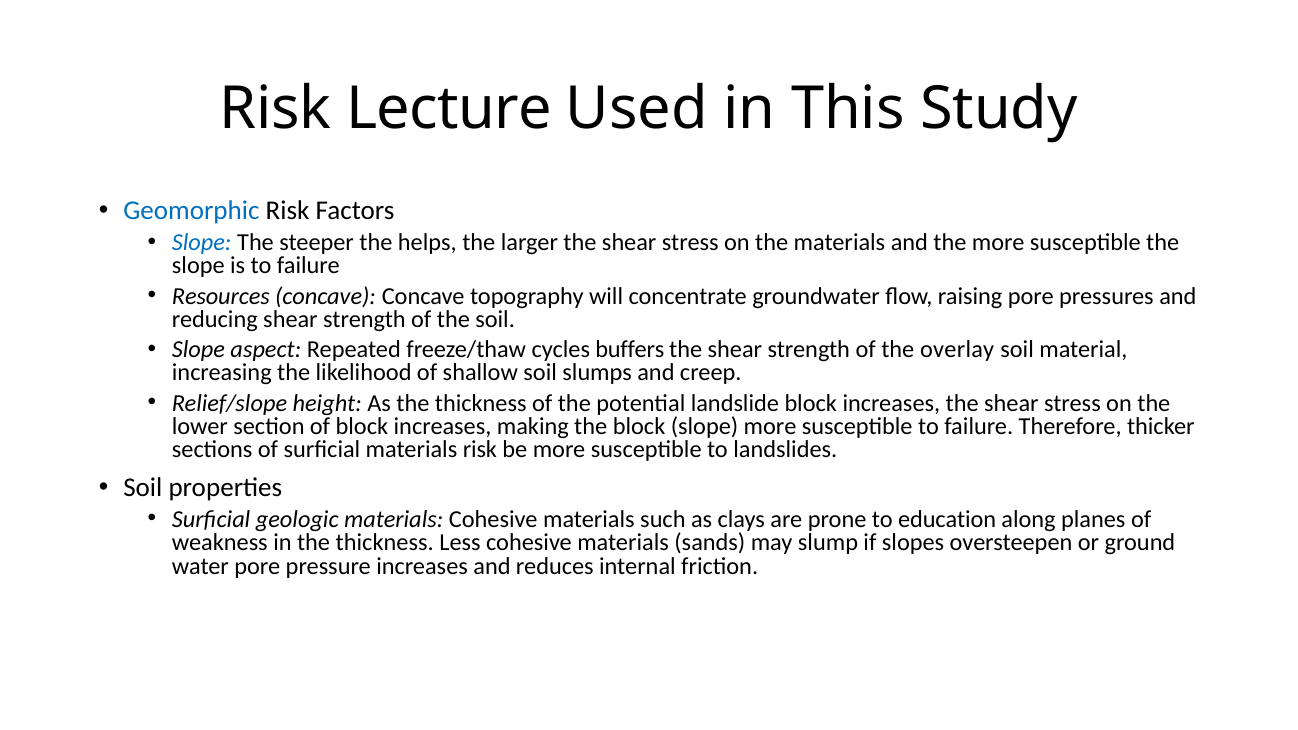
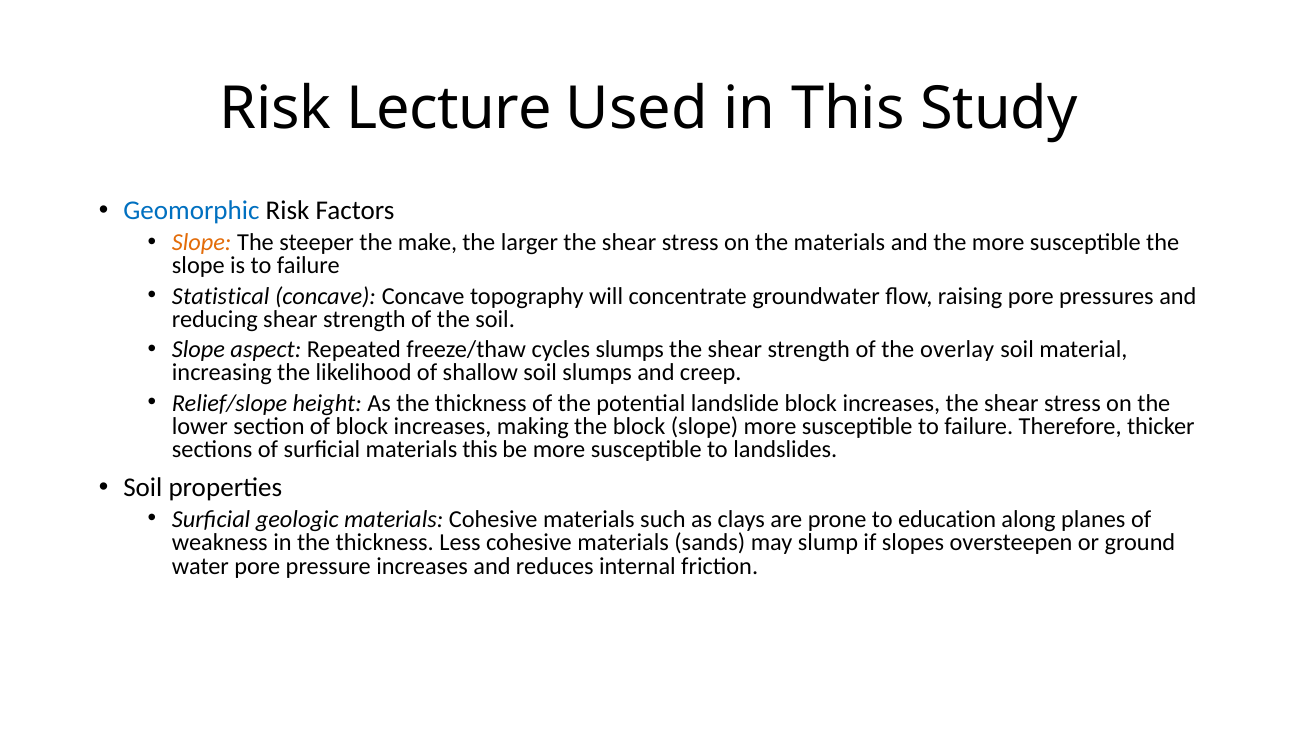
Slope colour: blue -> orange (202, 243)
helps: helps -> make (427, 243)
Resources: Resources -> Statistical (221, 296)
cycles buffers: buffers -> slumps (630, 350)
materials risk: risk -> this (480, 450)
